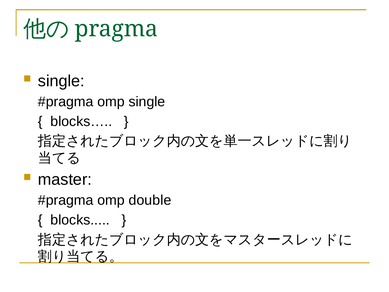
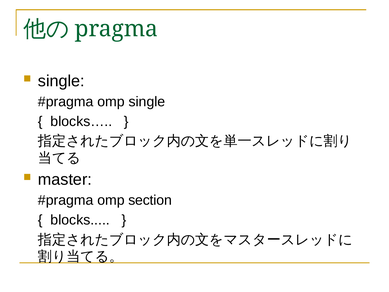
double: double -> section (150, 200)
